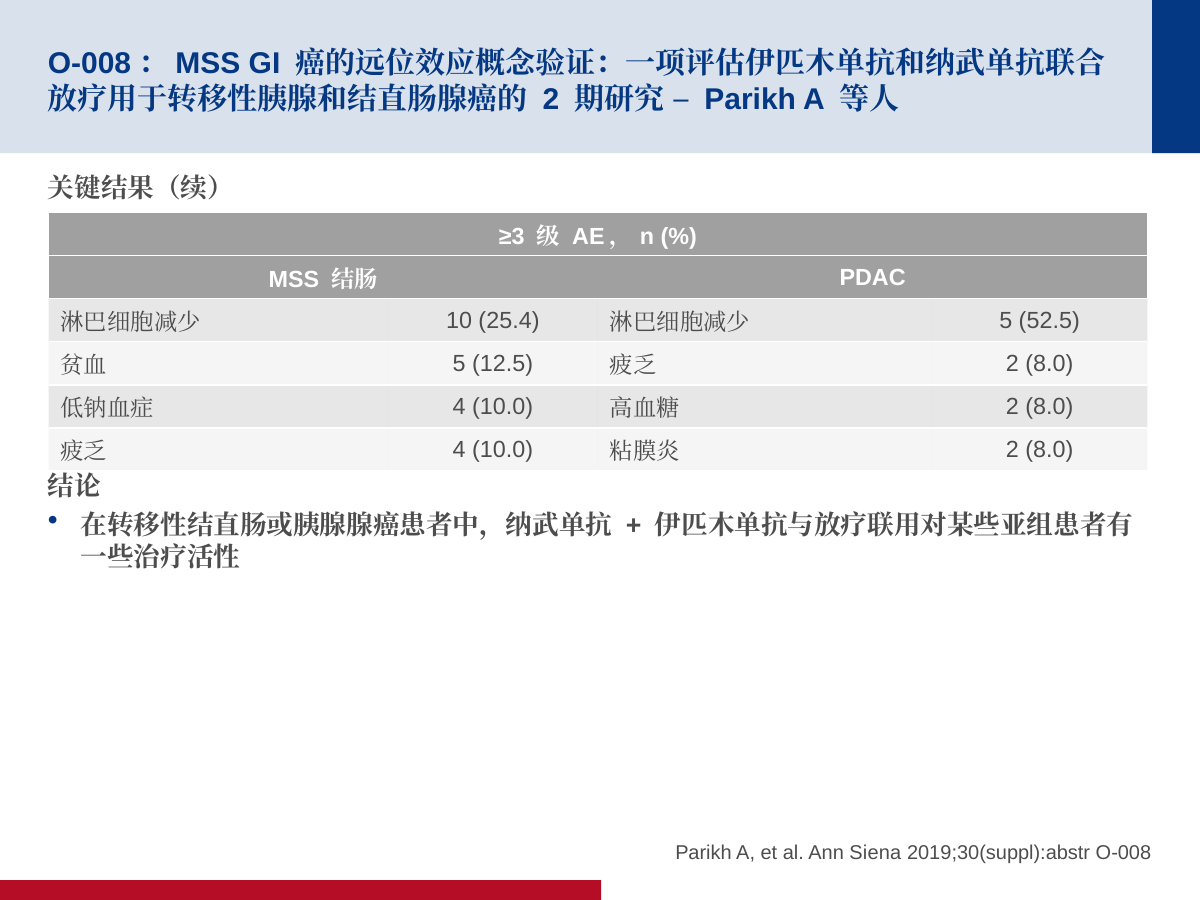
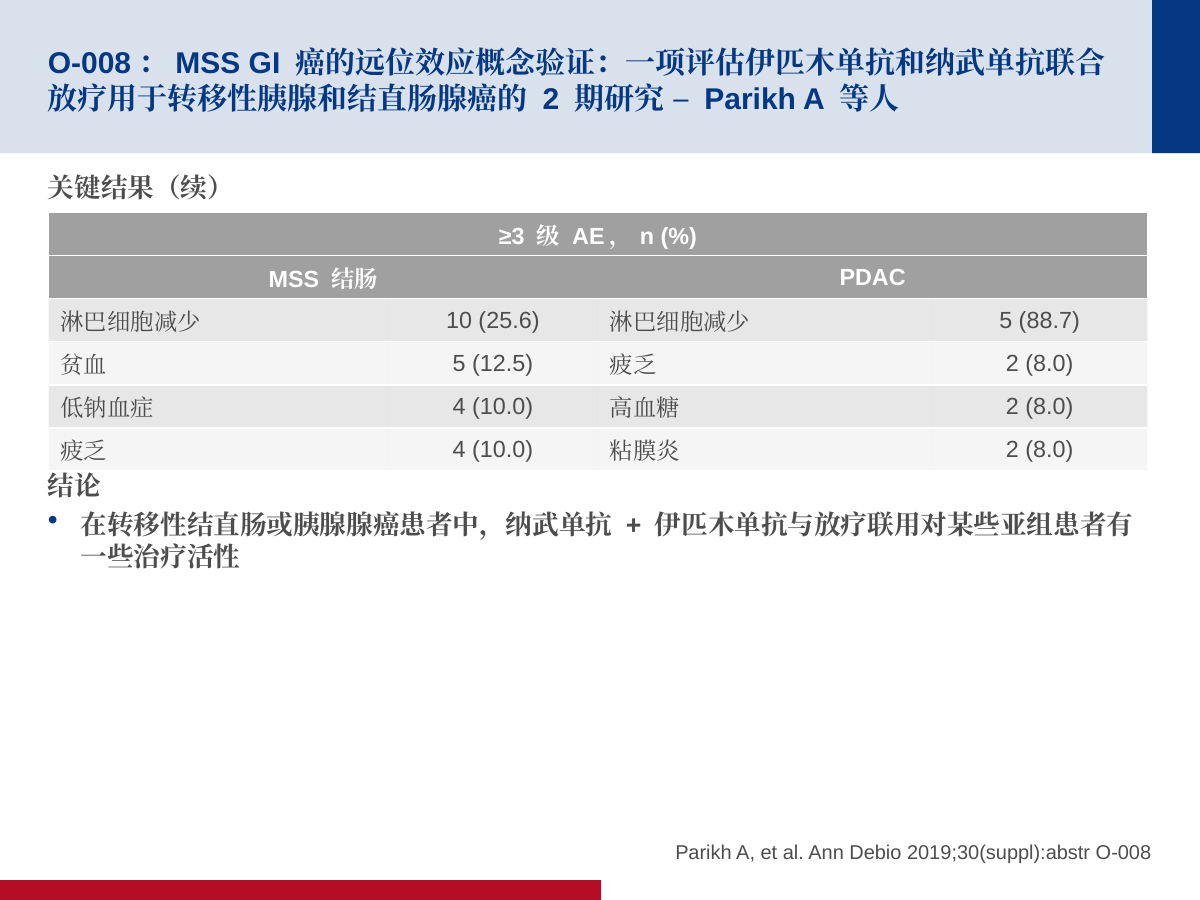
25.4: 25.4 -> 25.6 (509, 321)
52.5: 52.5 -> 88.7 (1049, 321)
Siena: Siena -> Debio (875, 853)
